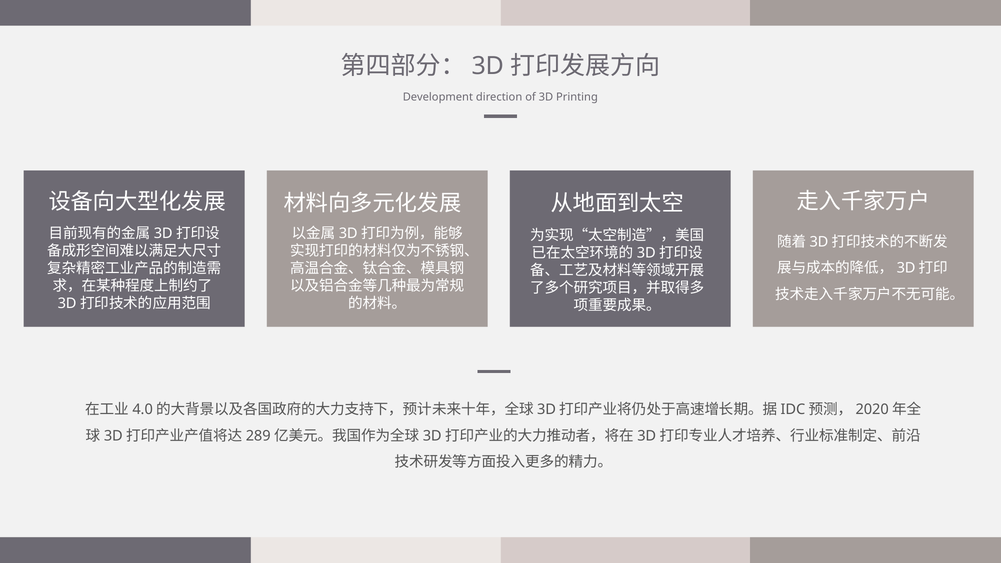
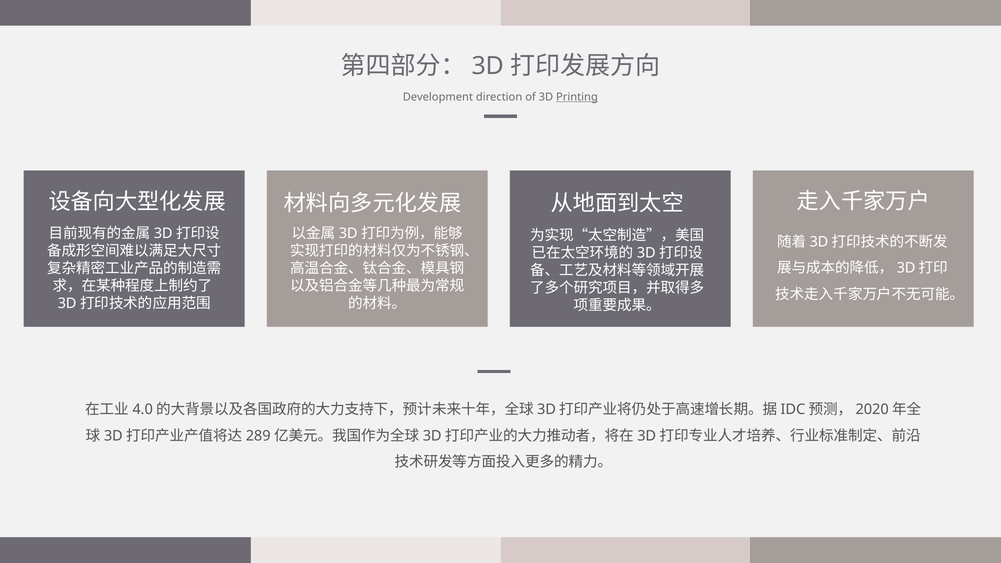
Printing underline: none -> present (577, 97)
